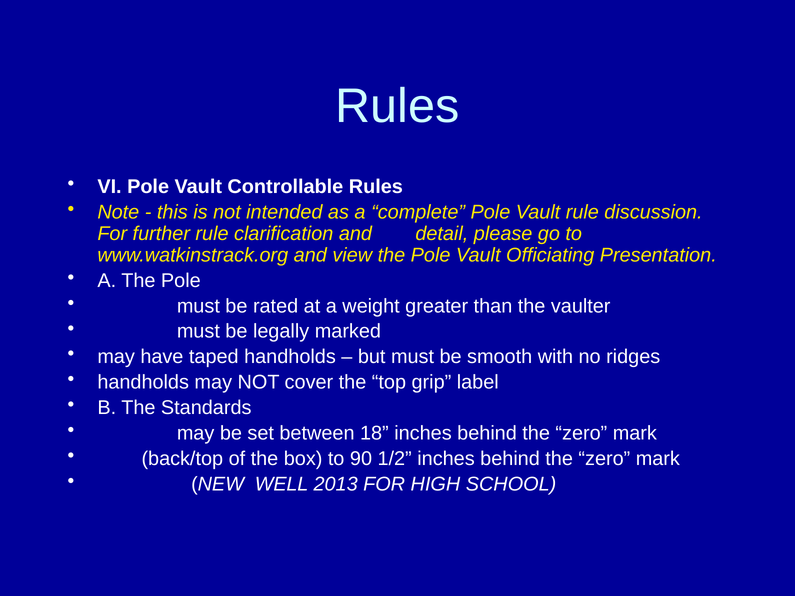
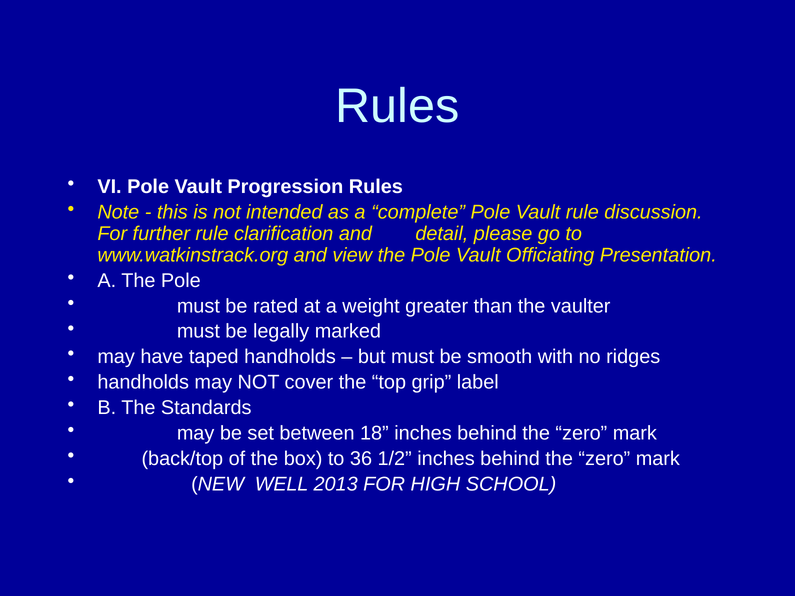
Controllable: Controllable -> Progression (285, 187)
90: 90 -> 36 (361, 459)
